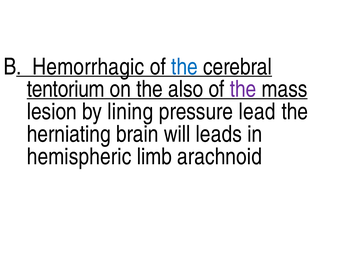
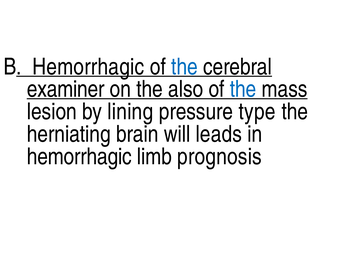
tentorium: tentorium -> examiner (66, 89)
the colour: purple -> blue (243, 89)
lead: lead -> type (257, 111)
hemispheric: hemispheric -> hemorrhagic (79, 156)
arachnoid: arachnoid -> prognosis (219, 156)
